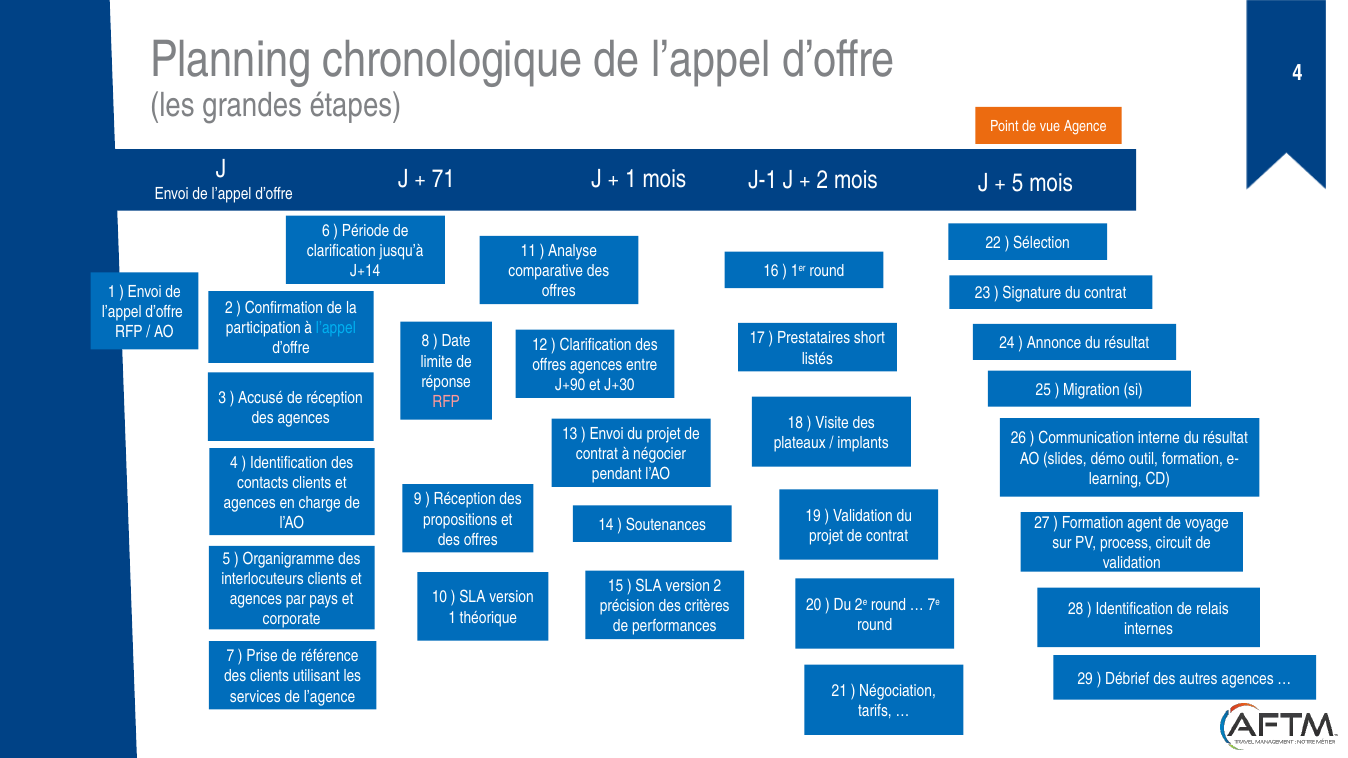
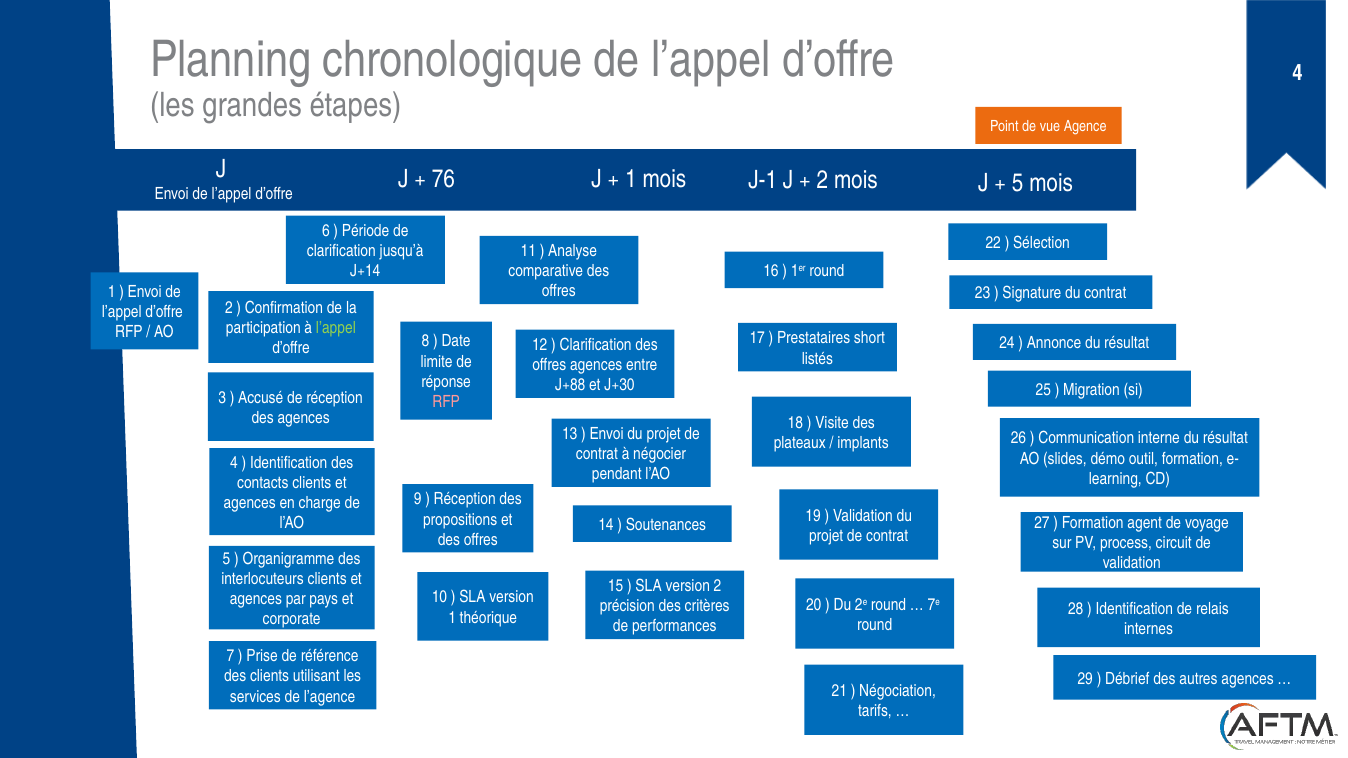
71: 71 -> 76 (443, 179)
l’appel colour: light blue -> light green (336, 328)
J+90: J+90 -> J+88 (570, 385)
